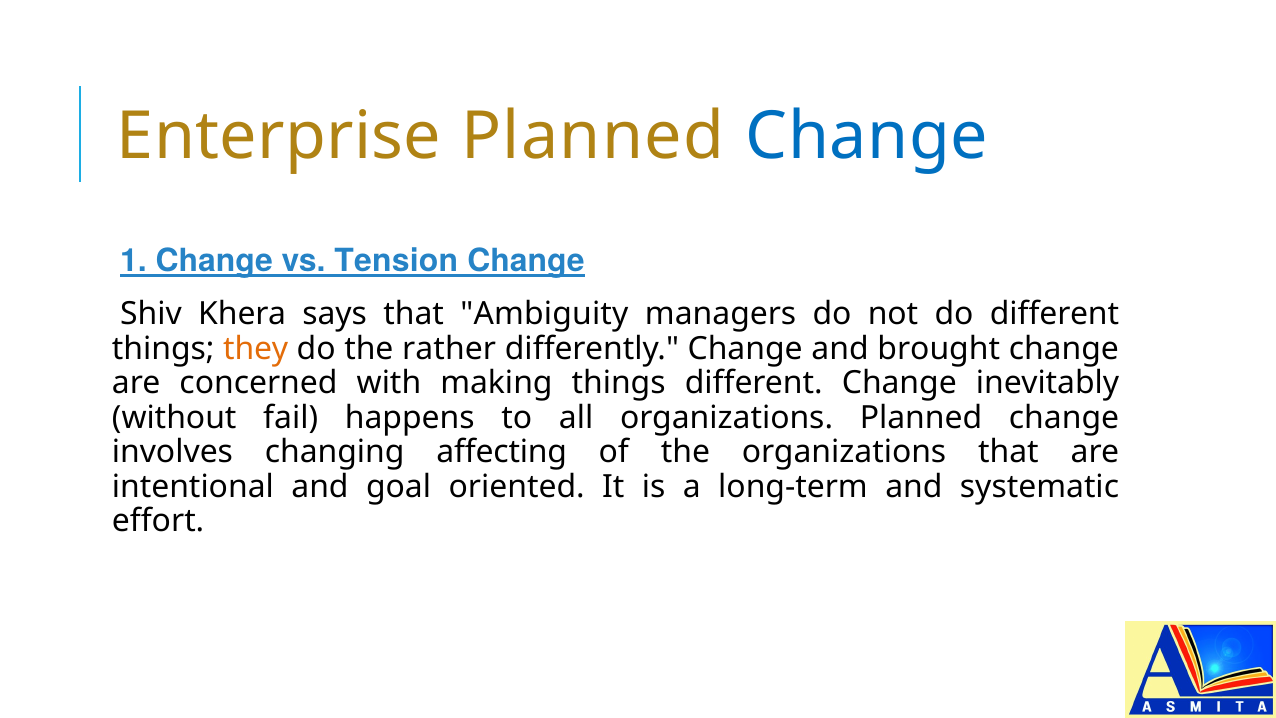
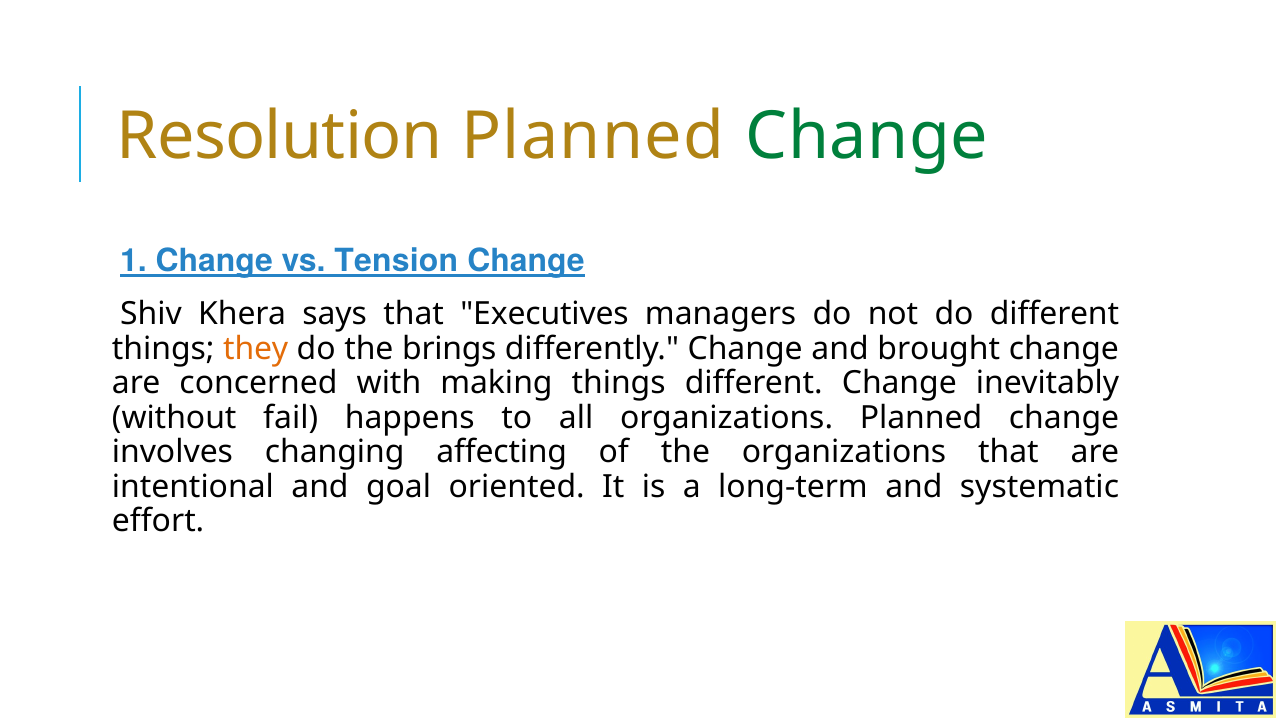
Enterprise: Enterprise -> Resolution (280, 137)
Change colour: blue -> green (867, 137)
Ambiguity: Ambiguity -> Executives (545, 314)
rather: rather -> brings (449, 349)
